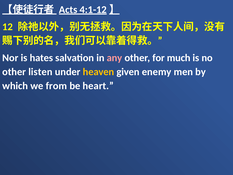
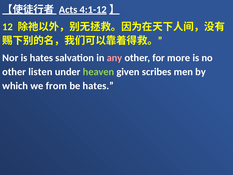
much: much -> more (179, 58)
heaven colour: yellow -> light green (98, 72)
enemy: enemy -> scribes (157, 72)
be heart: heart -> hates (98, 86)
